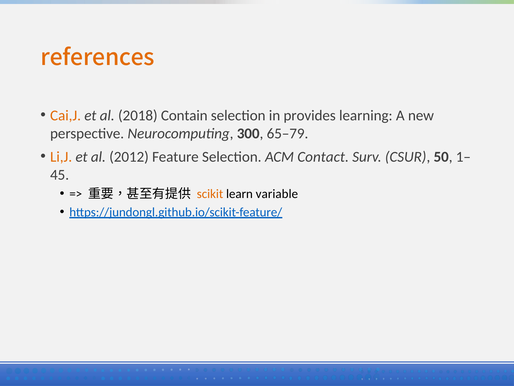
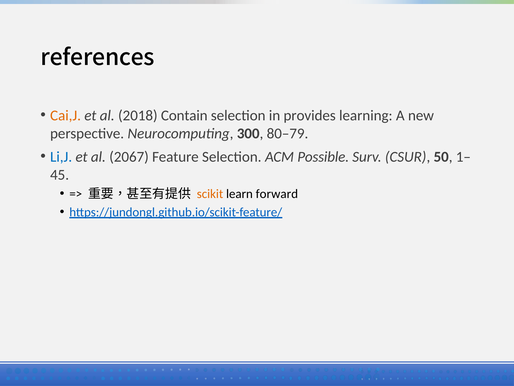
references colour: orange -> black (98, 58)
65–79: 65–79 -> 80–79 (288, 133)
Li,J colour: orange -> blue (61, 157)
2012: 2012 -> 2067 (129, 157)
Contact: Contact -> Possible (323, 157)
variable: variable -> forward (277, 194)
